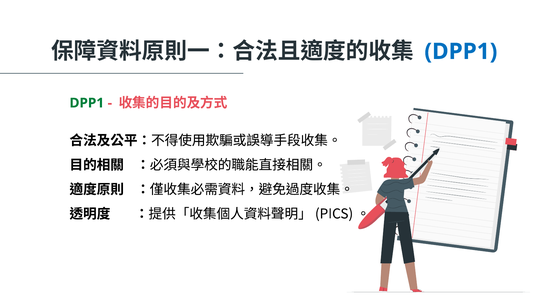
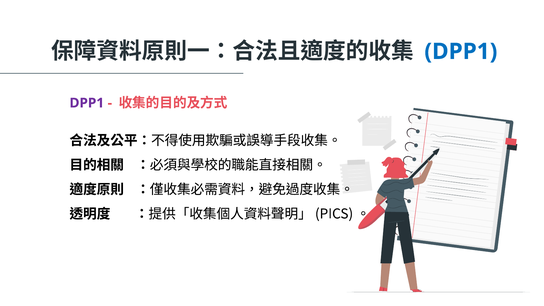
DPP1 colour: green -> purple (87, 103)
